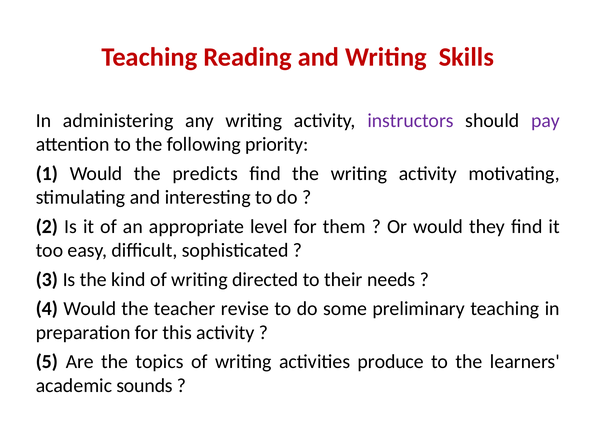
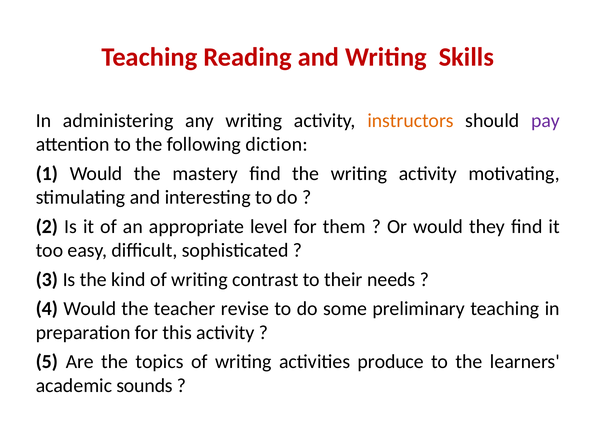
instructors colour: purple -> orange (411, 121)
priority: priority -> diction (277, 144)
predicts: predicts -> mastery (205, 174)
directed: directed -> contrast (265, 280)
